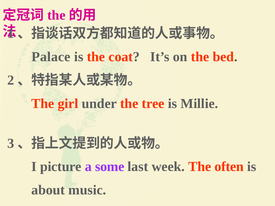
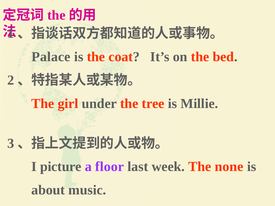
some: some -> floor (110, 167)
often: often -> none (229, 167)
